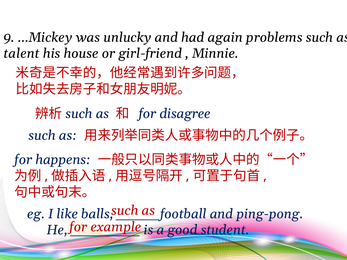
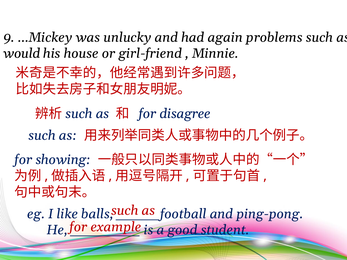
talent: talent -> would (22, 54)
happens: happens -> showing (63, 160)
